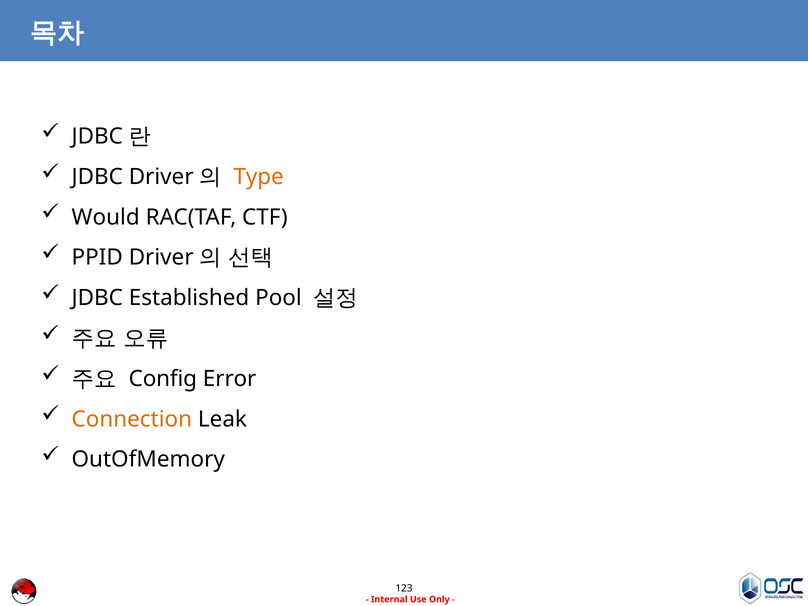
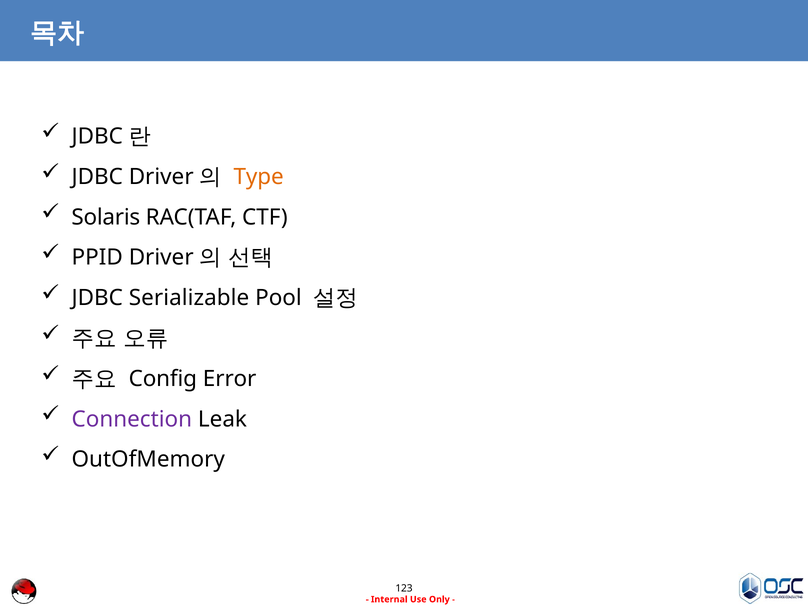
Would: Would -> Solaris (106, 217)
Established: Established -> Serializable (189, 298)
Connection colour: orange -> purple (132, 419)
